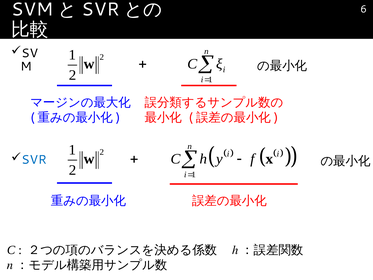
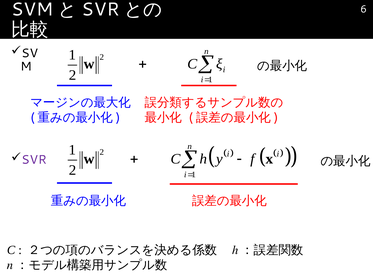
SVR colour: blue -> purple (34, 160)
